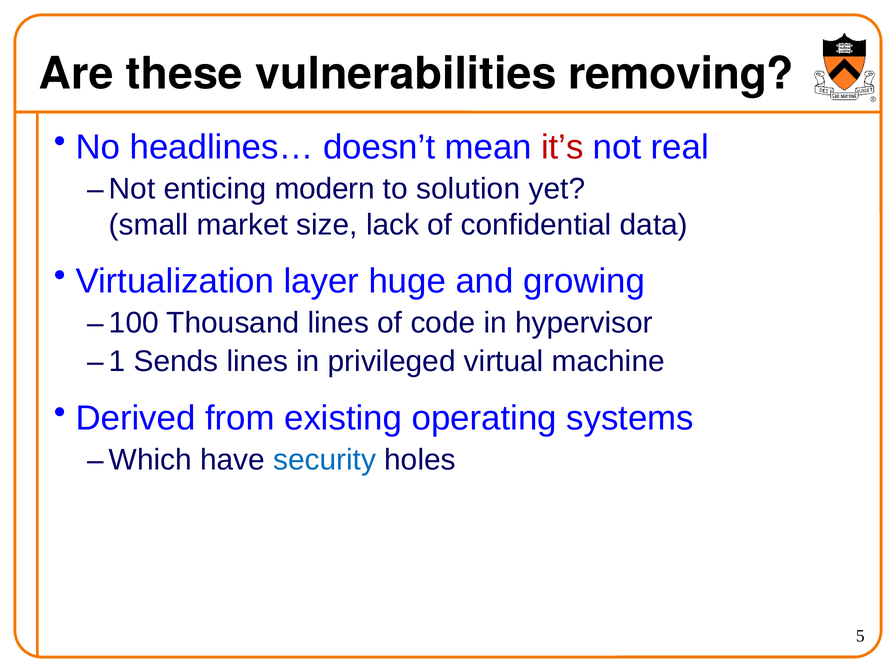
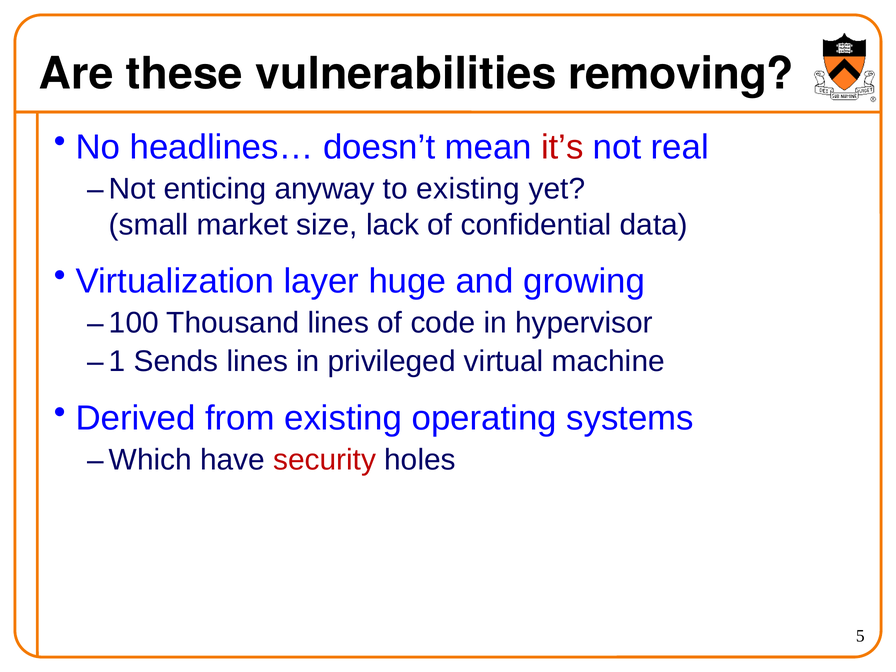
modern: modern -> anyway (325, 189)
to solution: solution -> existing (468, 189)
security colour: blue -> red (325, 460)
